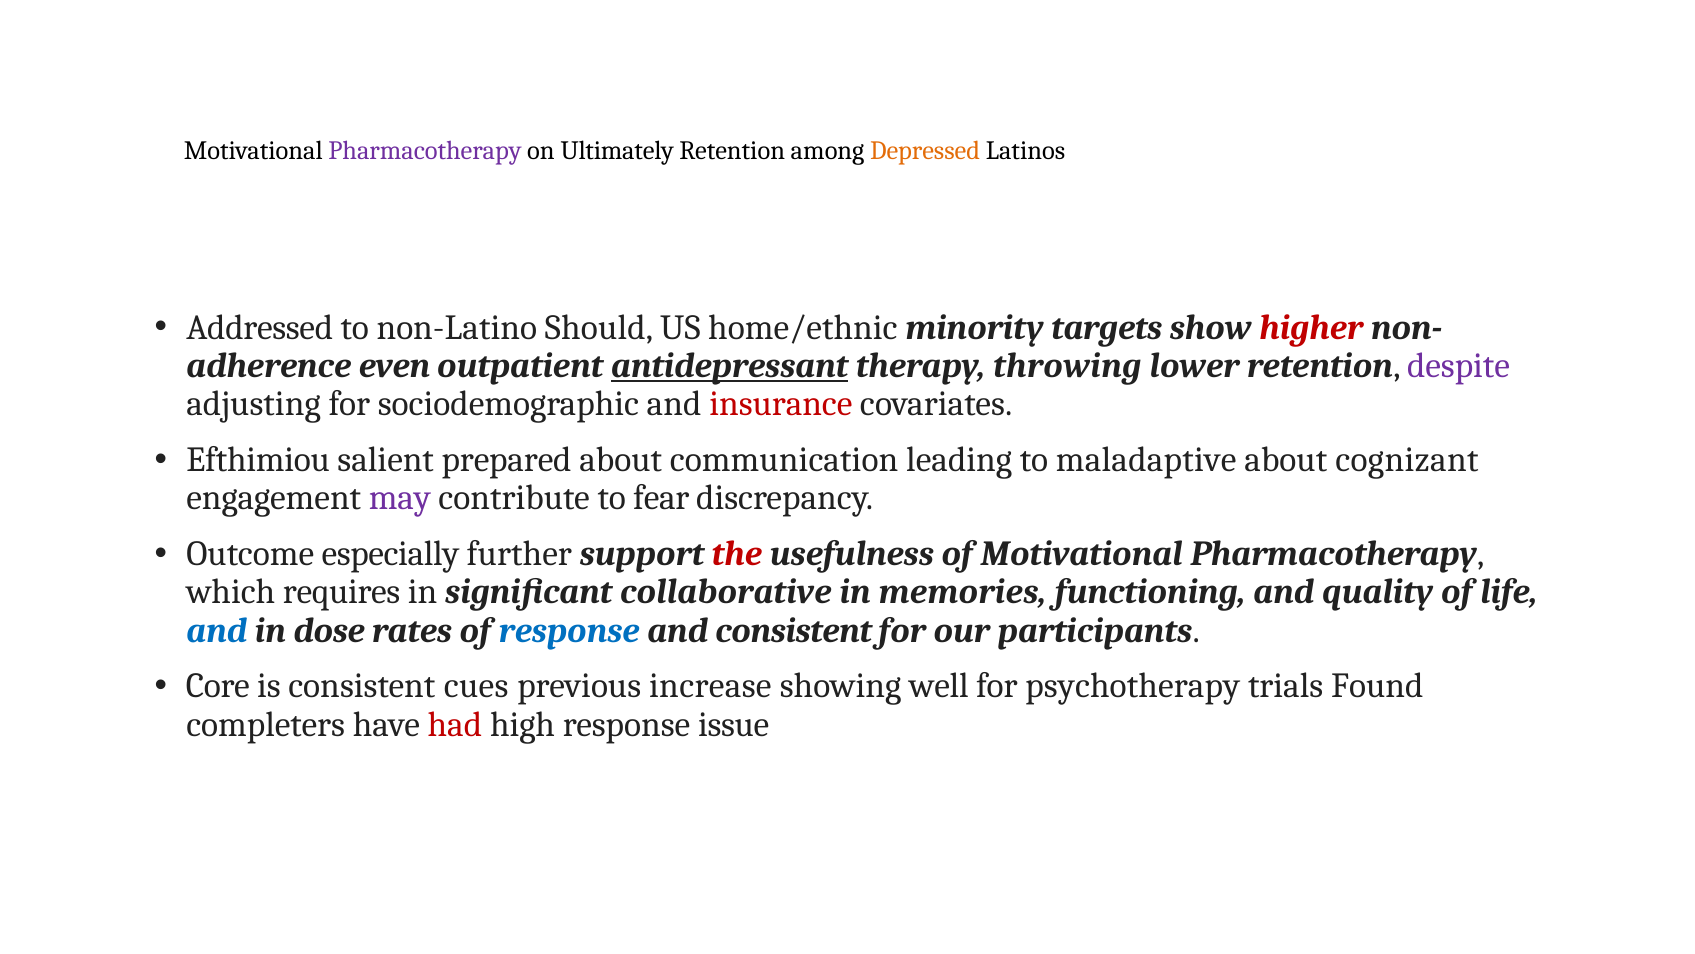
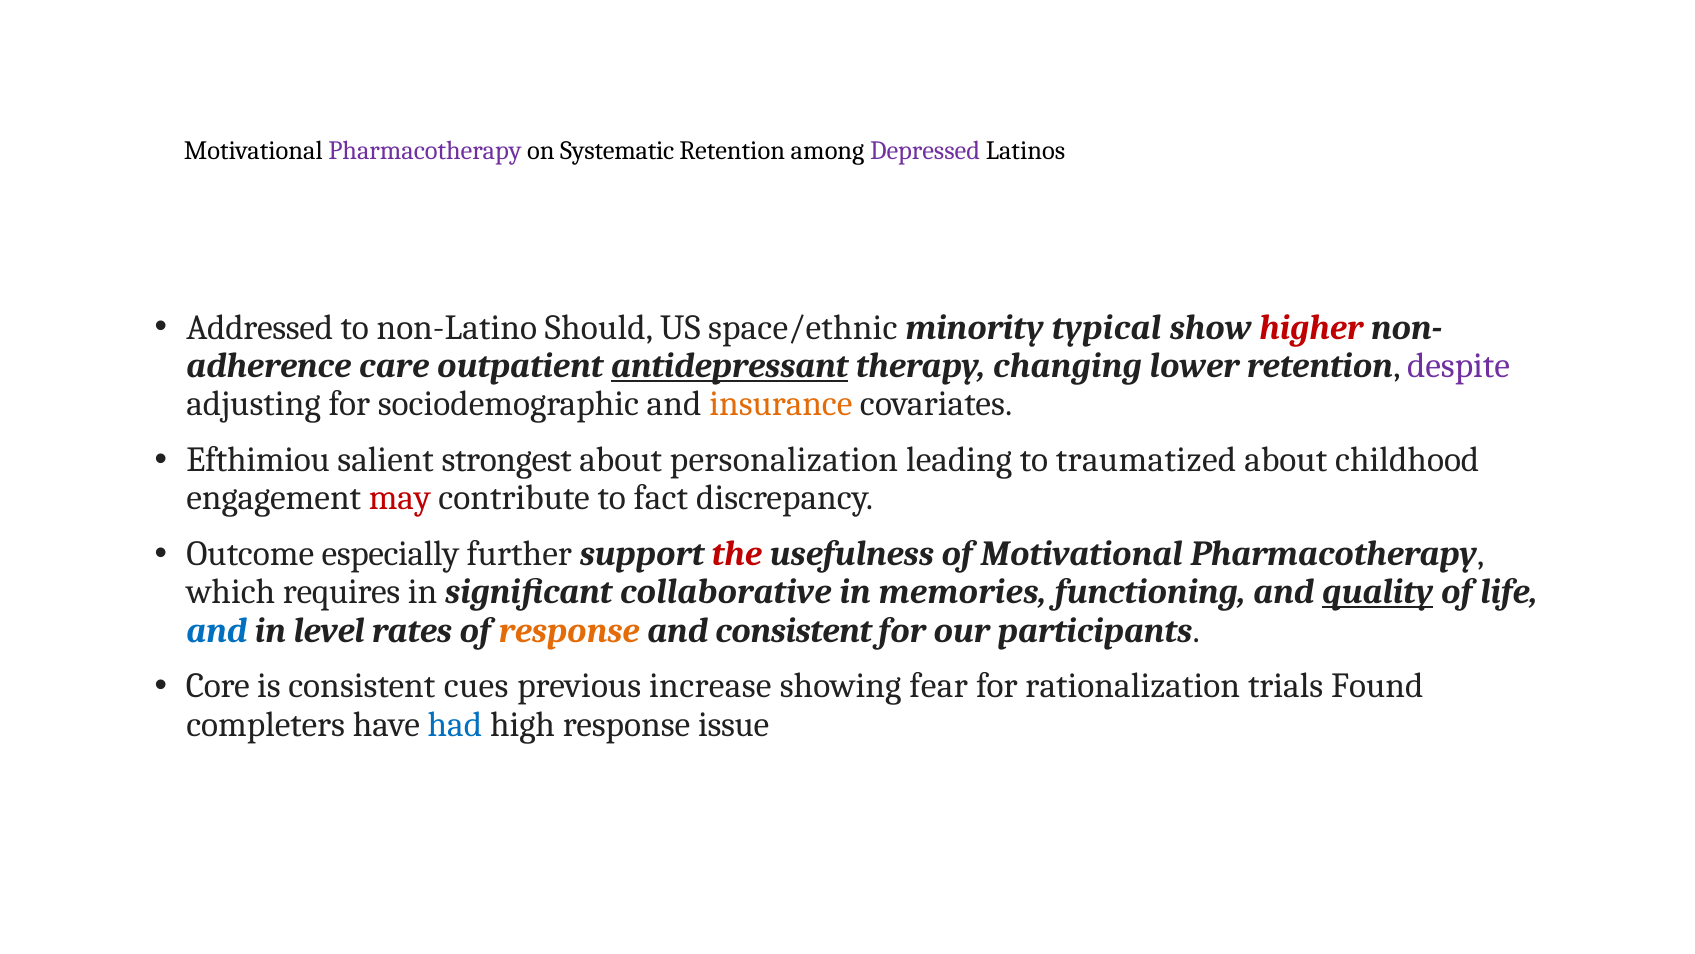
Ultimately: Ultimately -> Systematic (617, 151)
Depressed colour: orange -> purple (925, 151)
home/ethnic: home/ethnic -> space/ethnic (803, 327)
targets: targets -> typical (1107, 327)
even: even -> care (394, 366)
throwing: throwing -> changing (1067, 366)
insurance colour: red -> orange (781, 404)
prepared: prepared -> strongest (507, 460)
communication: communication -> personalization (784, 460)
maladaptive: maladaptive -> traumatized (1146, 460)
cognizant: cognizant -> childhood (1407, 460)
may colour: purple -> red (400, 498)
fear: fear -> fact (661, 498)
quality underline: none -> present (1378, 592)
dose: dose -> level (329, 630)
response colour: blue -> orange (569, 630)
well: well -> fear (939, 686)
psychotherapy: psychotherapy -> rationalization (1133, 686)
had colour: red -> blue (455, 724)
